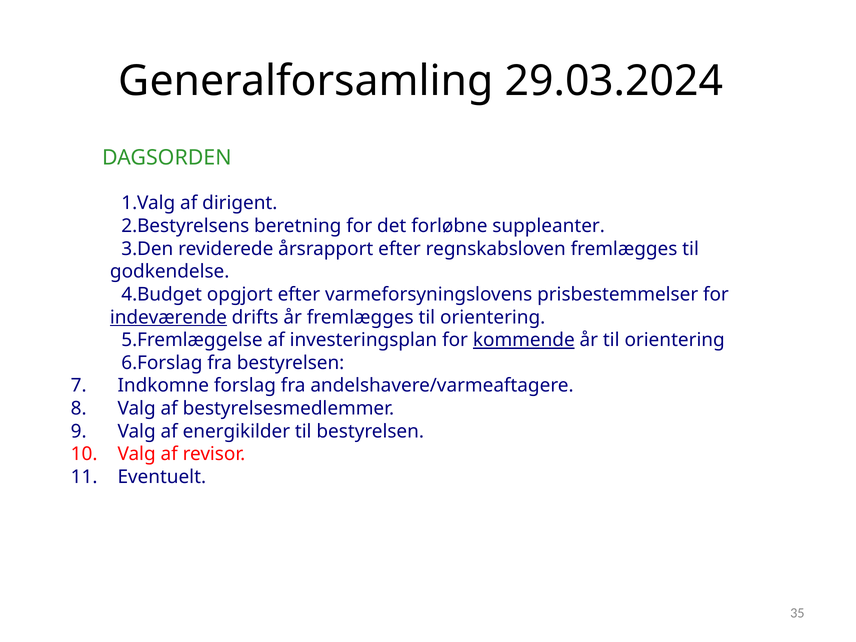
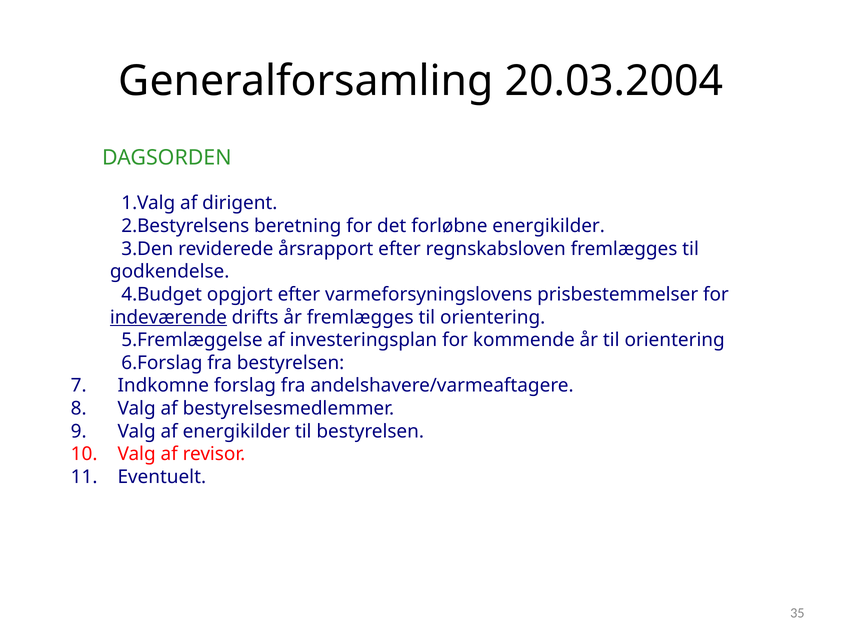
29.03.2024: 29.03.2024 -> 20.03.2004 (614, 81)
forløbne suppleanter: suppleanter -> energikilder (549, 226)
kommende underline: present -> none (524, 340)
